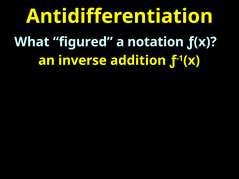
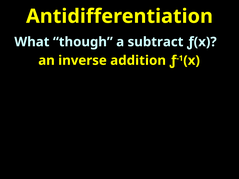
figured: figured -> though (83, 42)
notation: notation -> subtract (156, 42)
